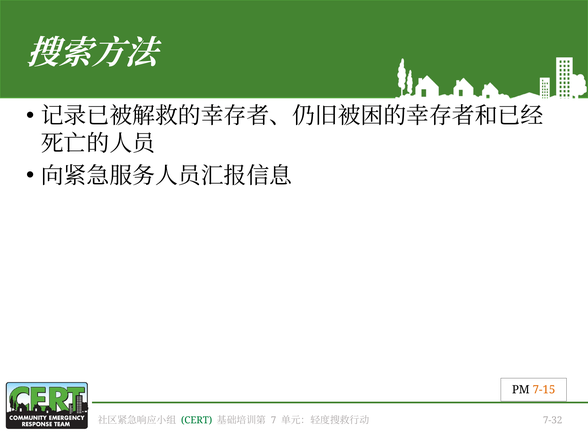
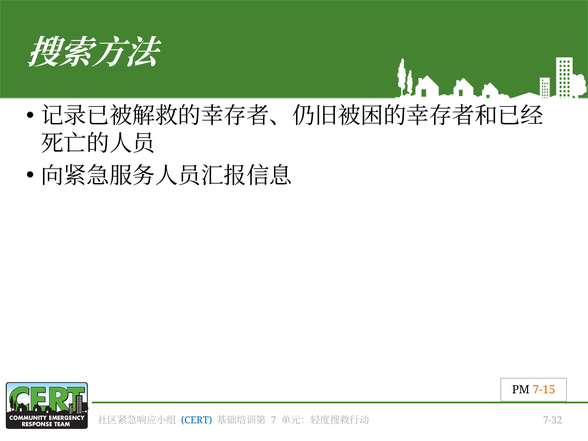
CERT colour: green -> blue (197, 420)
